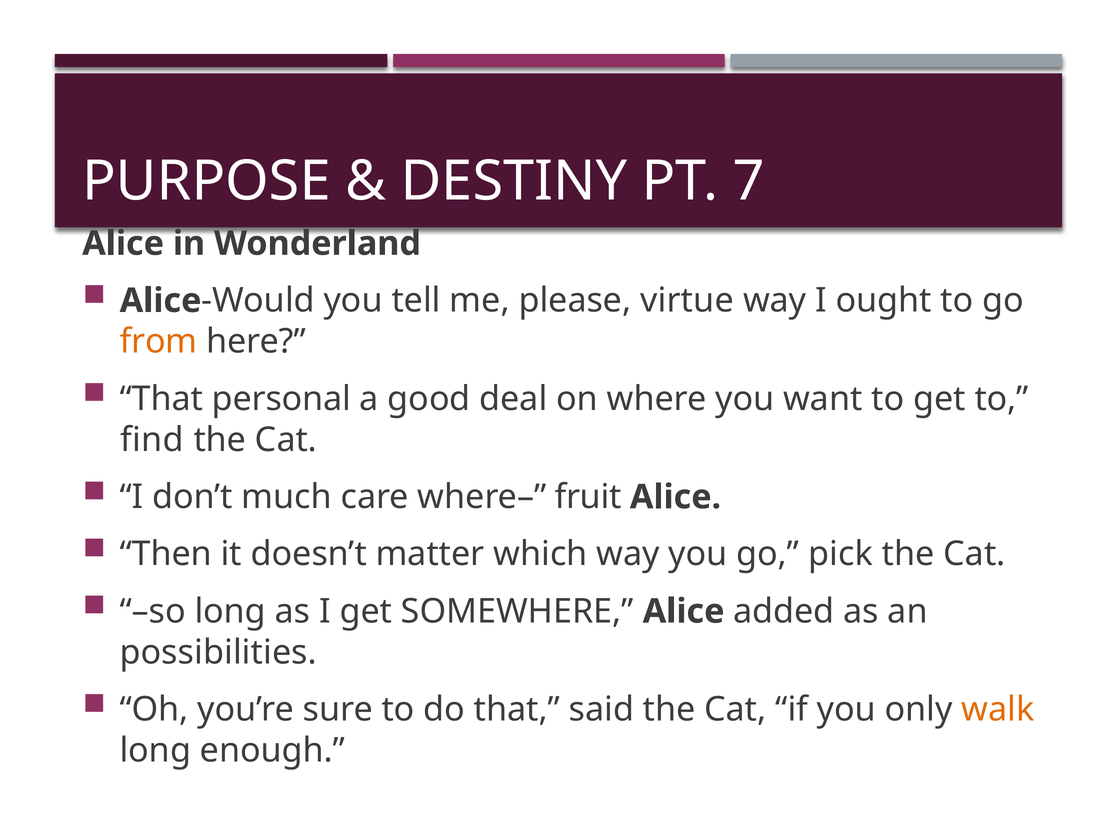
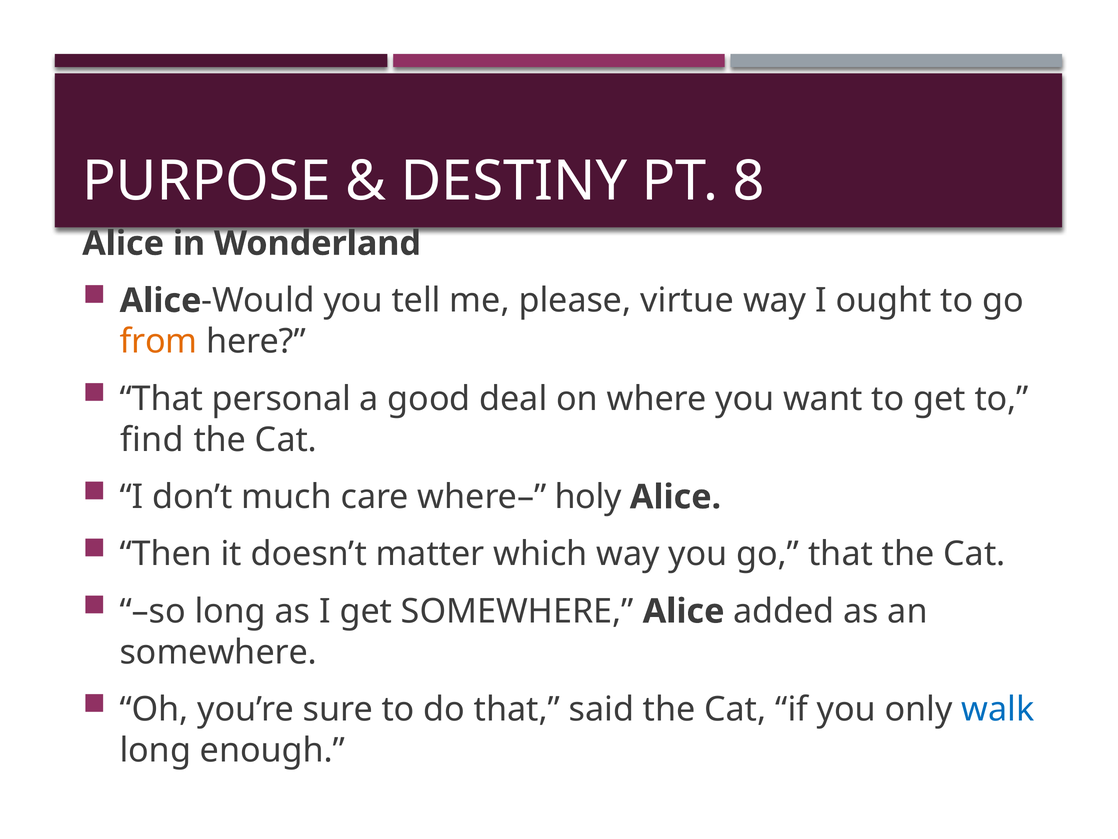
7: 7 -> 8 (749, 181)
fruit: fruit -> holy (588, 497)
go pick: pick -> that (841, 554)
possibilities: possibilities -> somewhere (218, 652)
walk colour: orange -> blue (998, 709)
